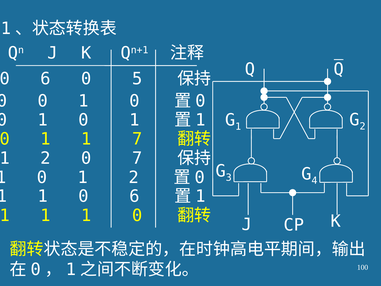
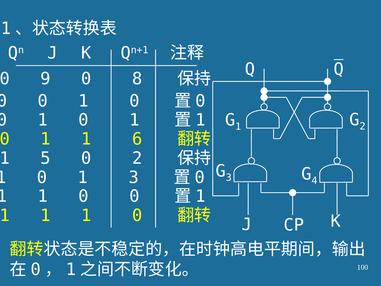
6: 6 -> 9 (46, 79)
5: 5 -> 8 (137, 79)
1 7: 7 -> 6 (137, 139)
2: 2 -> 5 (46, 158)
0 7: 7 -> 2 (137, 158)
0 1 2: 2 -> 3 (134, 177)
1 0 6: 6 -> 0 (134, 196)
